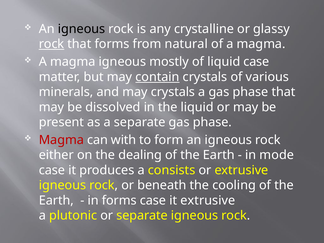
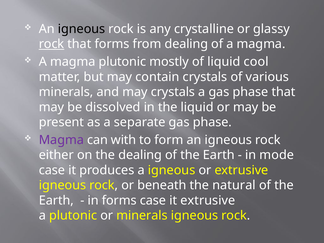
from natural: natural -> dealing (186, 44)
magma igneous: igneous -> plutonic (122, 62)
liquid case: case -> cool (256, 62)
contain underline: present -> none (157, 77)
Magma colour: red -> purple (61, 140)
a consists: consists -> igneous (172, 170)
cooling: cooling -> natural (234, 185)
or separate: separate -> minerals (142, 216)
